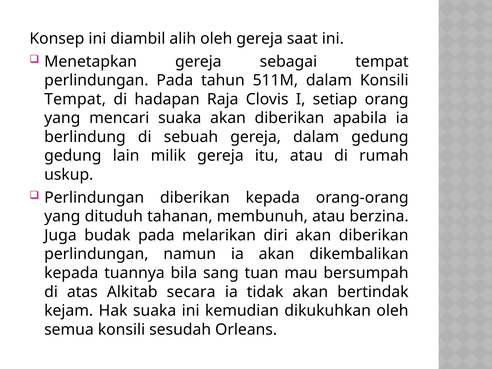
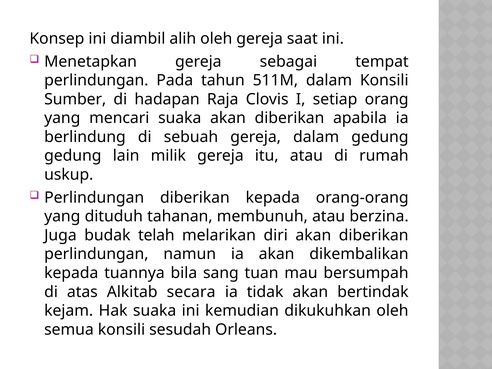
Tempat: Tempat -> Sumber (75, 99)
budak pada: pada -> telah (156, 235)
